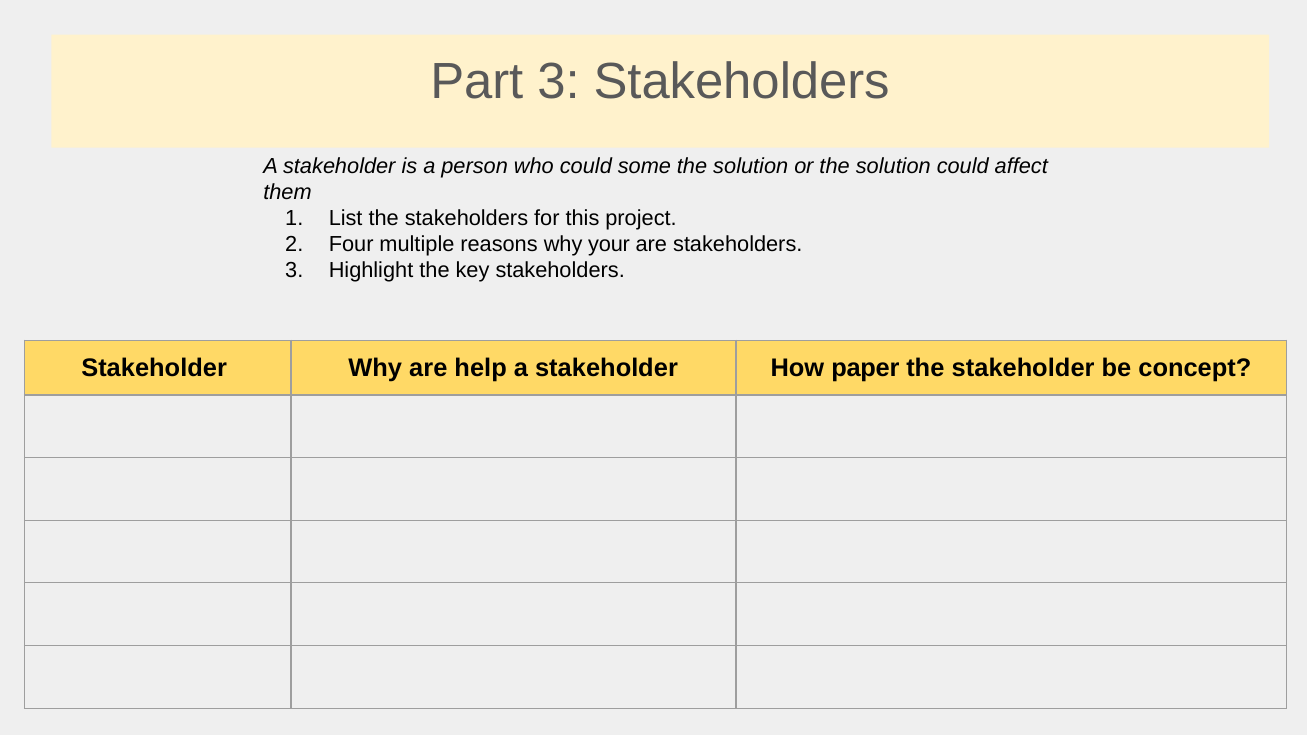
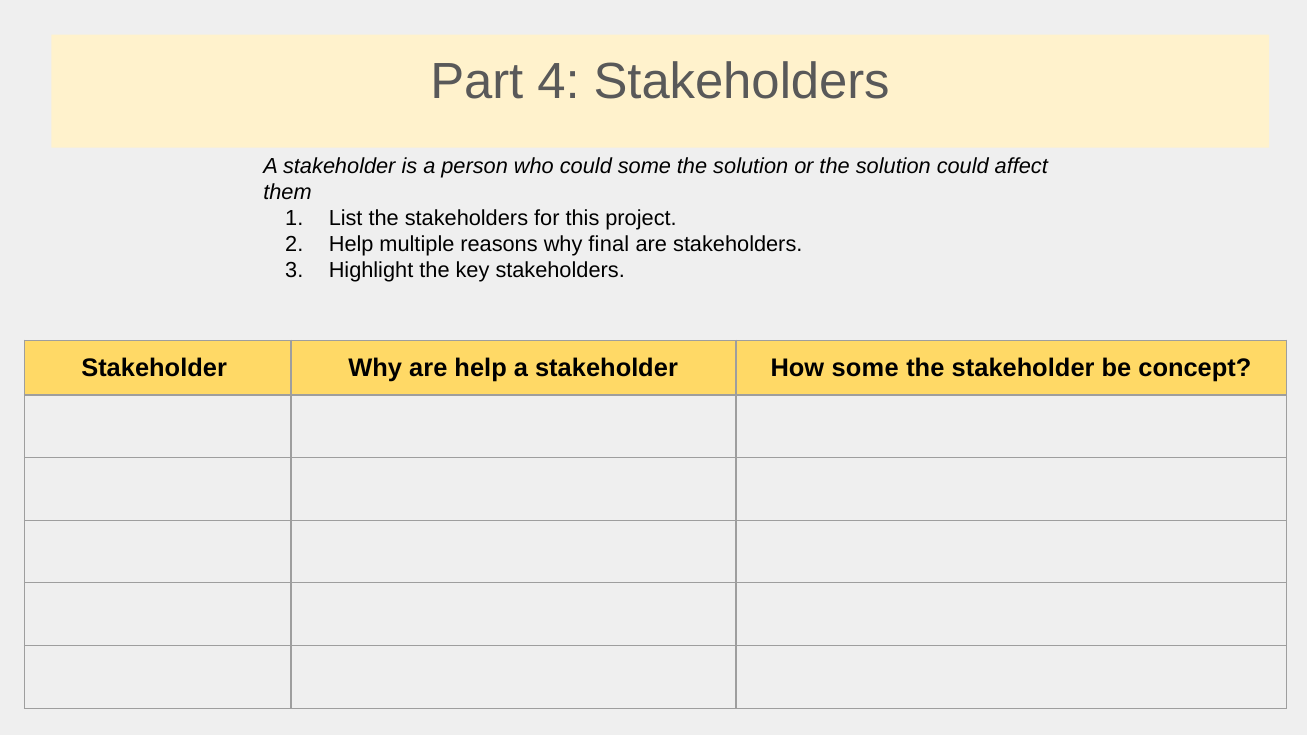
Part 3: 3 -> 4 (559, 82)
Four: Four -> Help (351, 245)
your: your -> final (609, 245)
How paper: paper -> some (865, 368)
